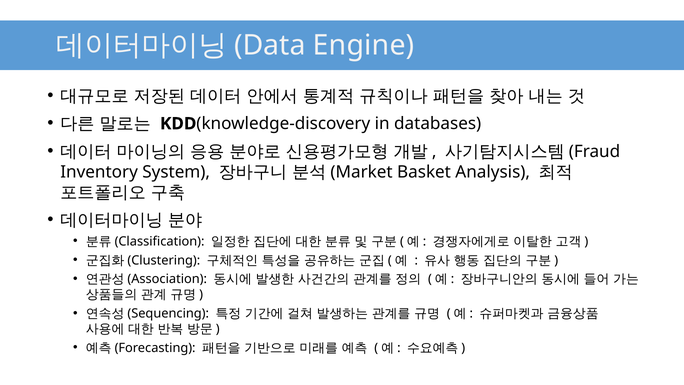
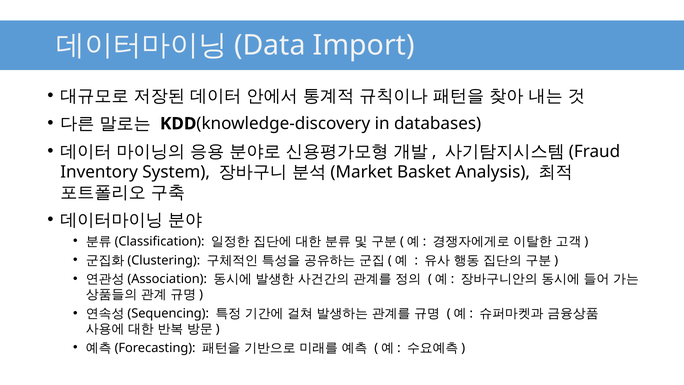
Engine: Engine -> Import (364, 45)
